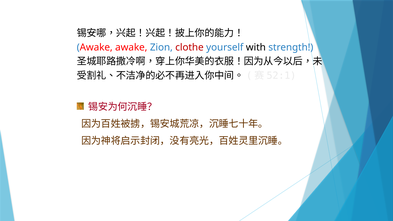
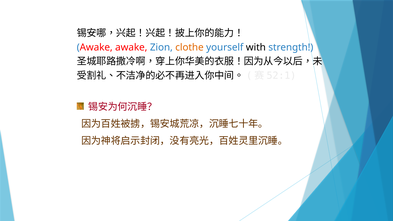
clothe colour: red -> orange (189, 47)
